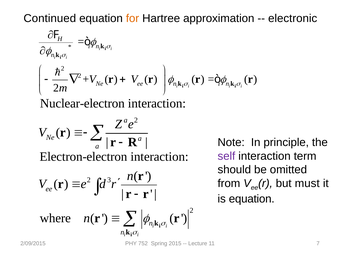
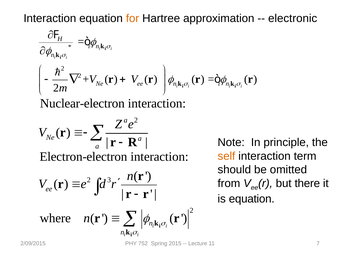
Continued: Continued -> Interaction (50, 18)
self colour: purple -> orange (226, 156)
must: must -> there (307, 183)
